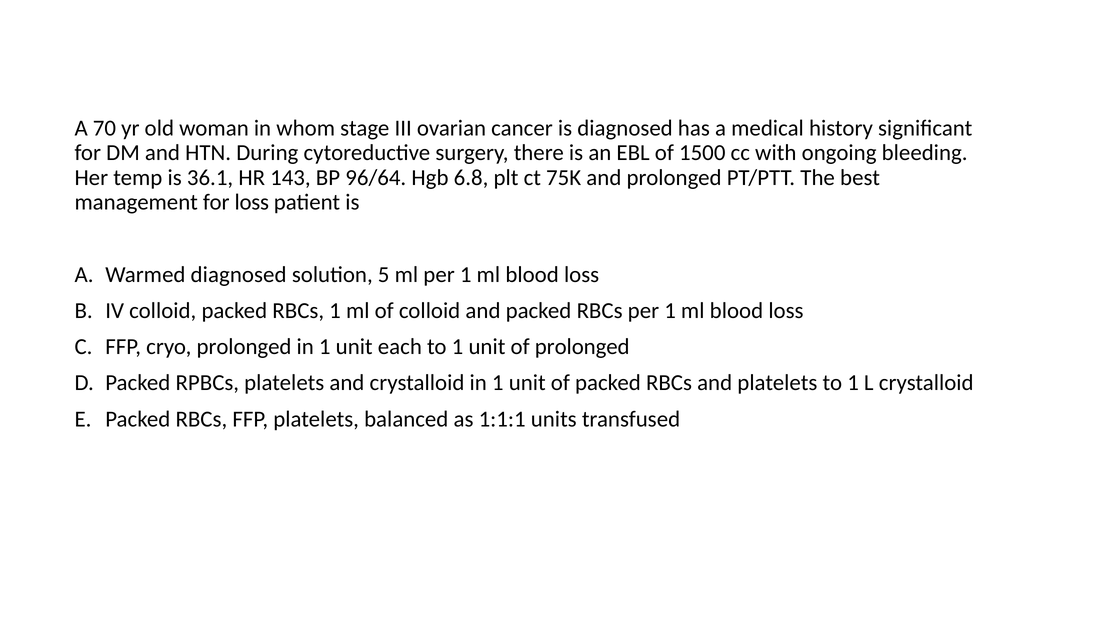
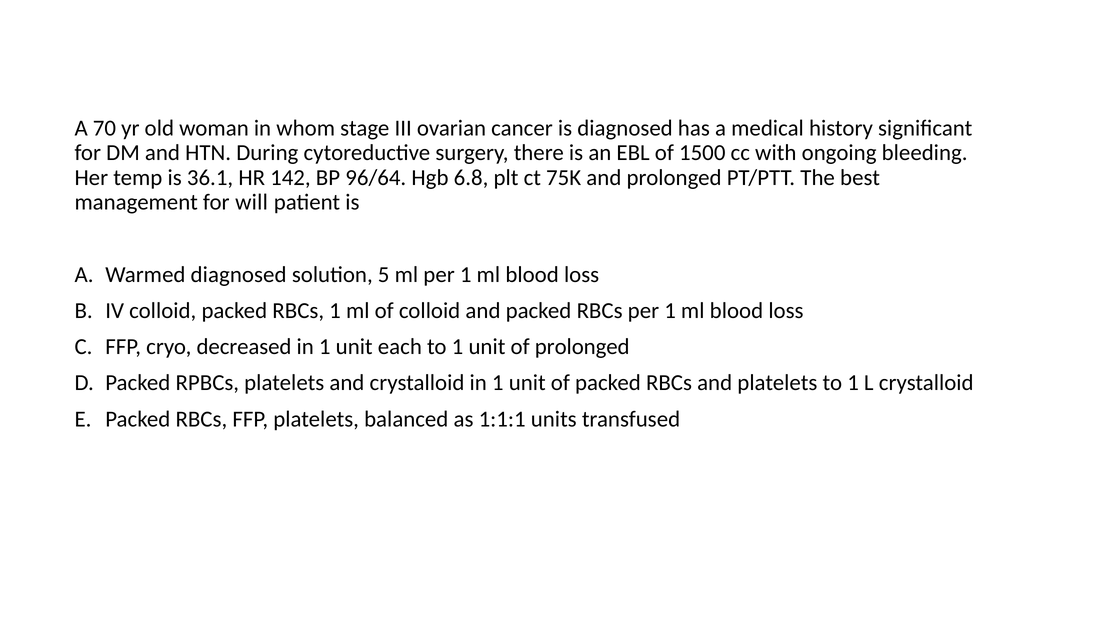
143: 143 -> 142 (290, 177)
for loss: loss -> will (252, 202)
cryo prolonged: prolonged -> decreased (244, 347)
